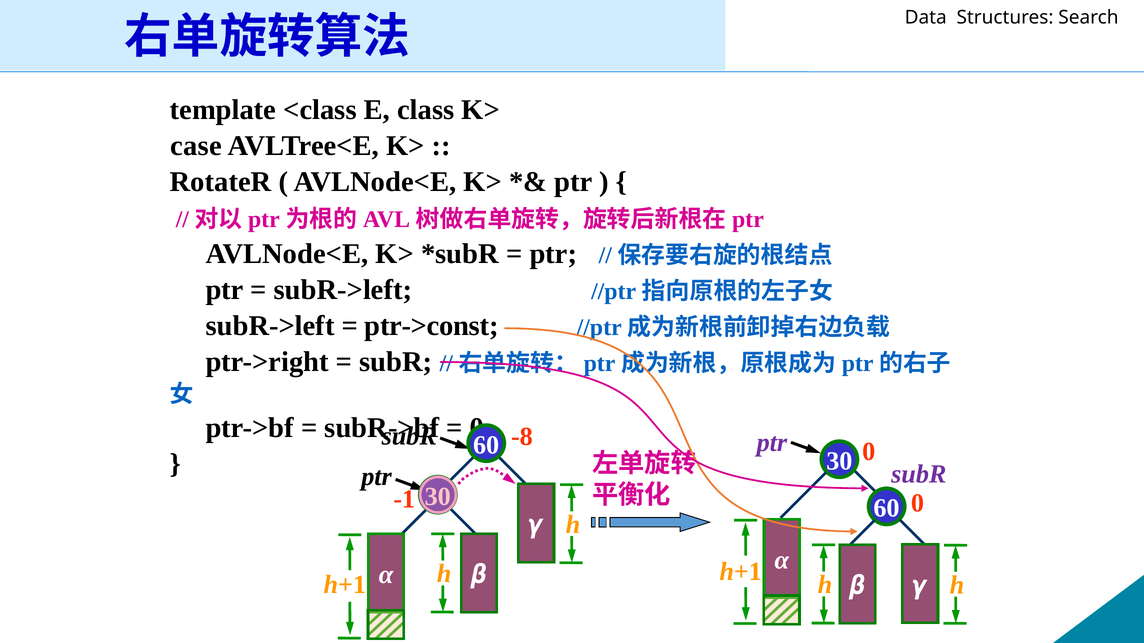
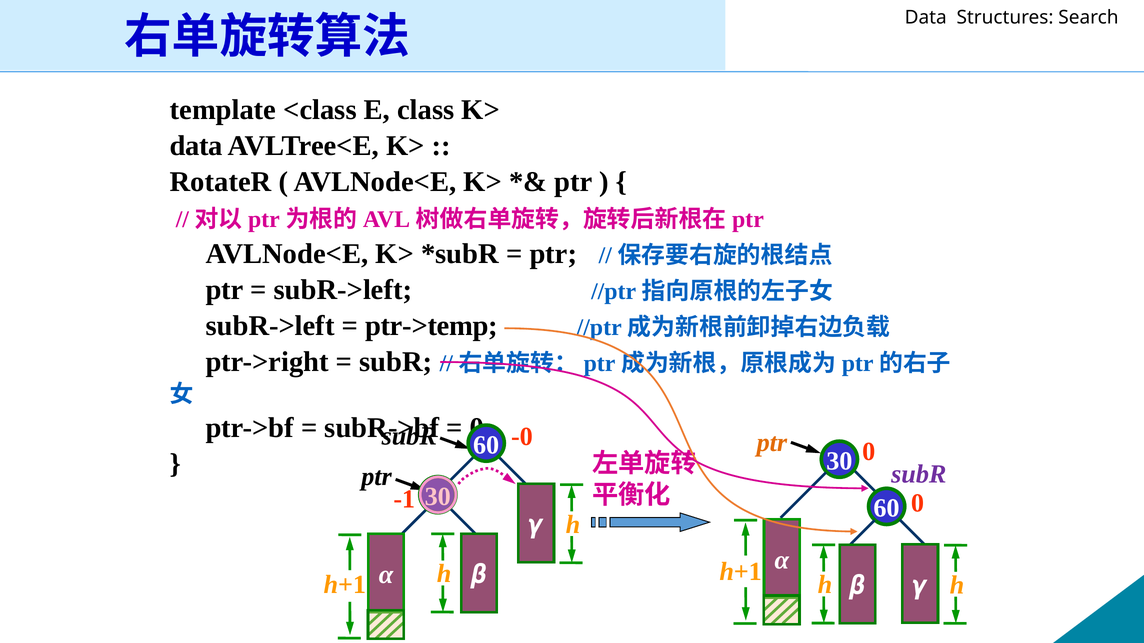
case: case -> data (196, 146)
ptr->const: ptr->const -> ptr->temp (431, 326)
-8: -8 -> -0 (522, 437)
ptr colour: purple -> orange (772, 443)
